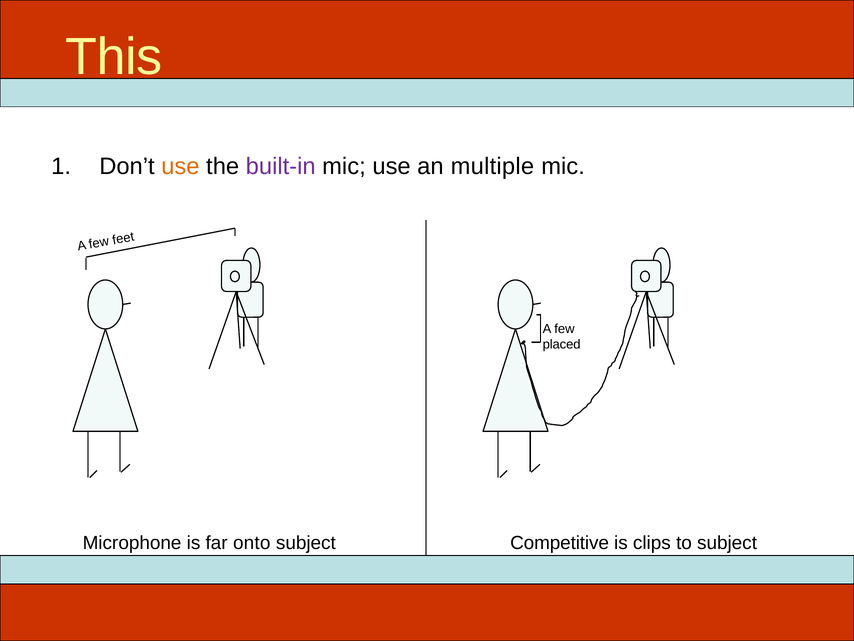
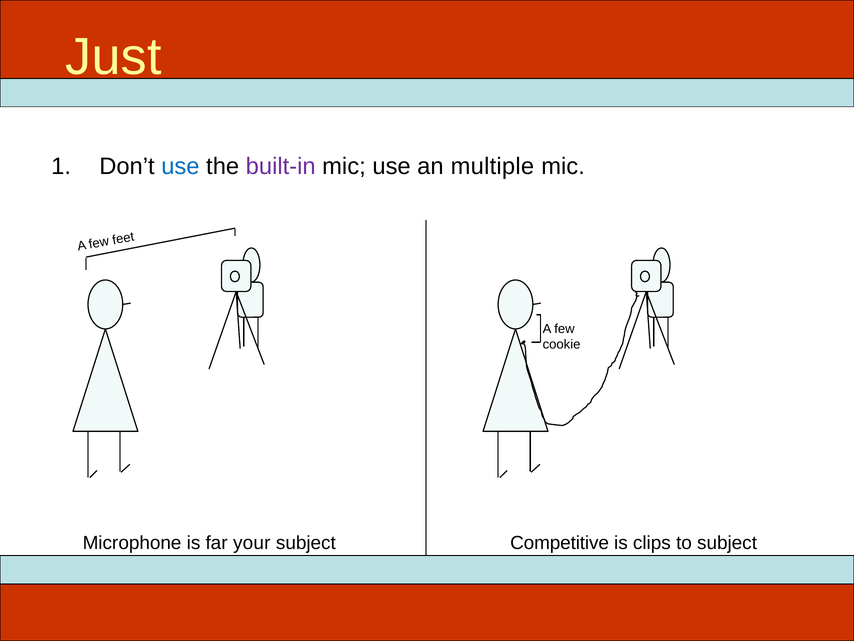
This: This -> Just (113, 57)
use colour: orange -> blue (180, 166)
placed: placed -> cookie (562, 344)
onto: onto -> your (252, 543)
